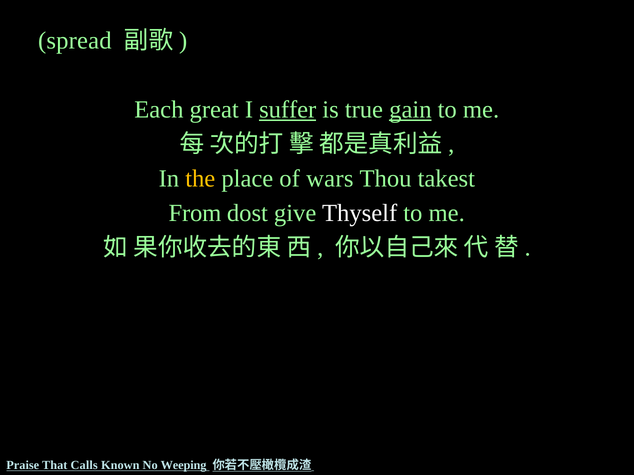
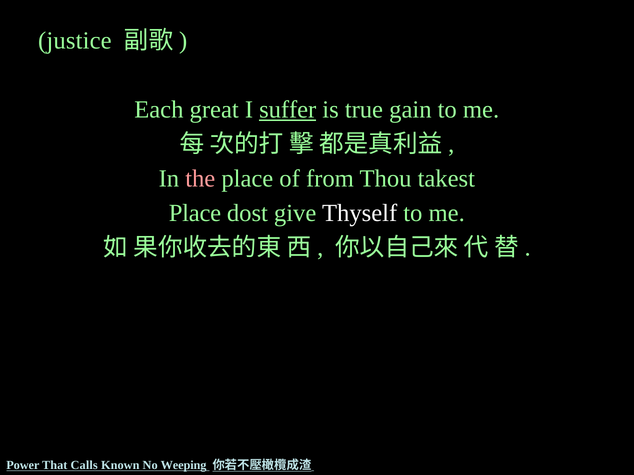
spread: spread -> justice (75, 41)
gain underline: present -> none (410, 110)
the colour: yellow -> pink (200, 179)
wars: wars -> from (330, 179)
From: From -> Place (195, 214)
Praise: Praise -> Power (23, 466)
